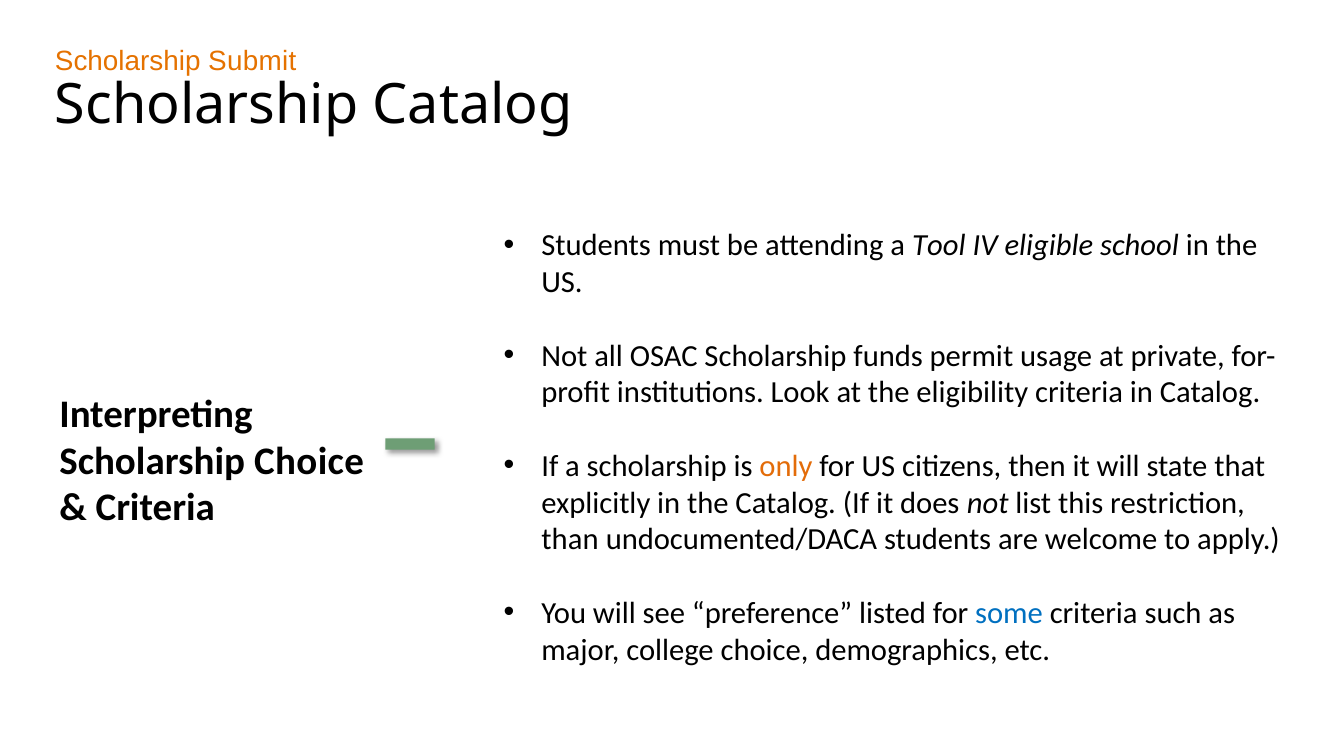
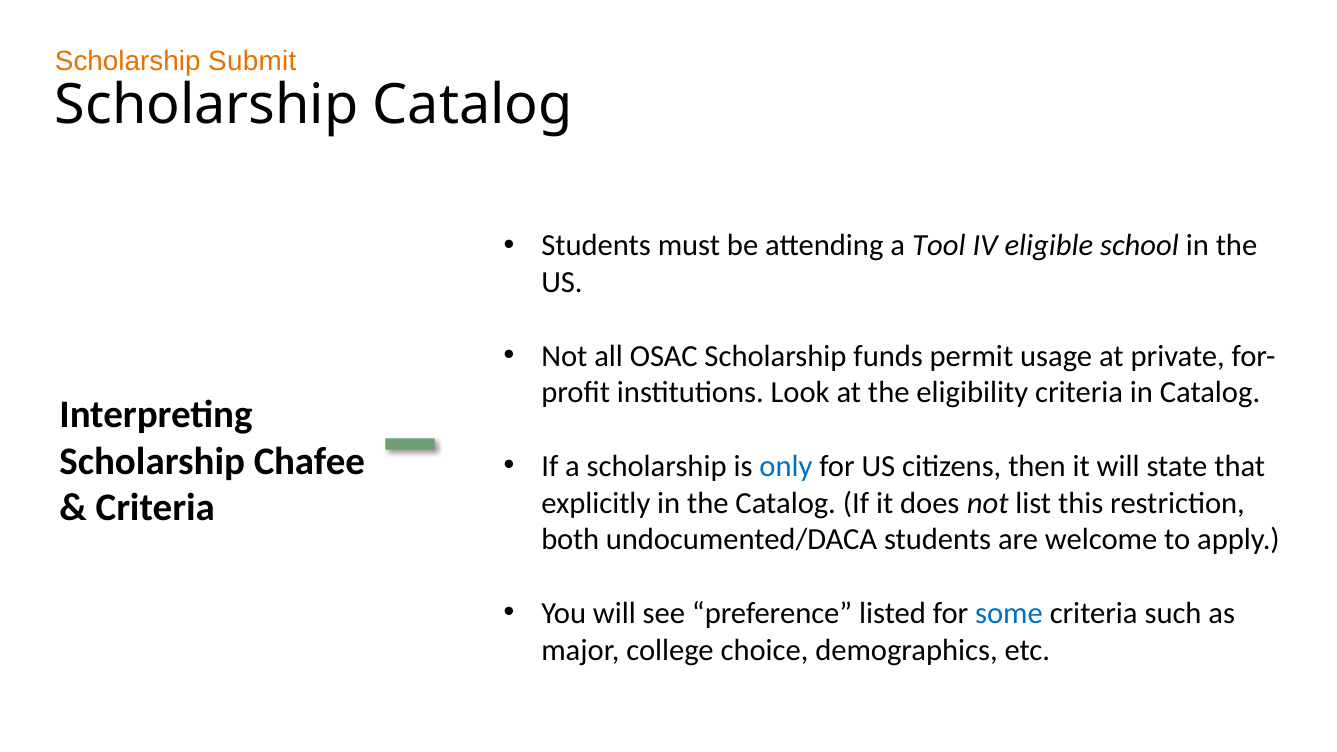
Scholarship Choice: Choice -> Chafee (309, 461)
only colour: orange -> blue (786, 466)
than: than -> both (570, 540)
